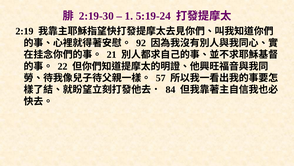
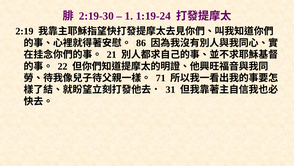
5:19-24: 5:19-24 -> 1:19-24 (153, 16)
92: 92 -> 86 (141, 43)
57: 57 -> 71 (161, 78)
84: 84 -> 31 (170, 89)
